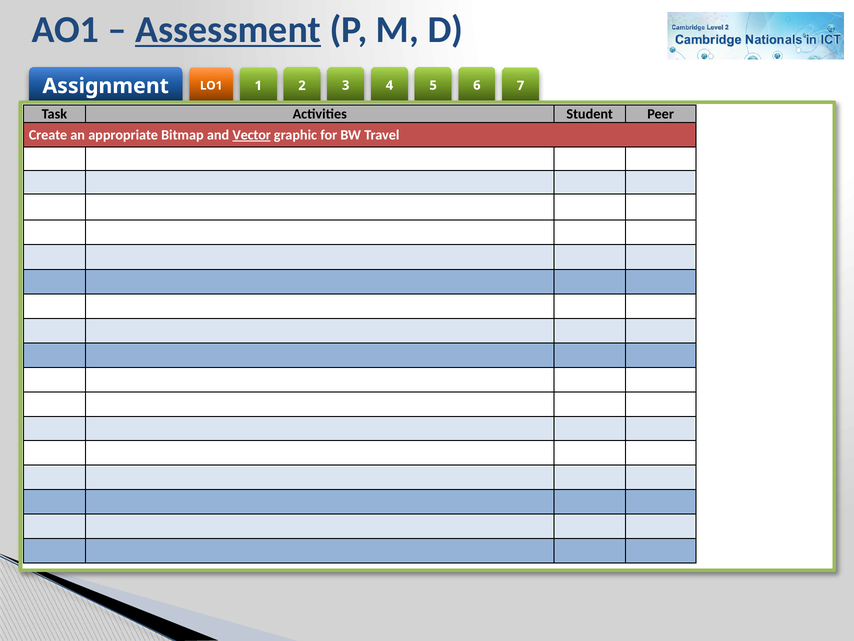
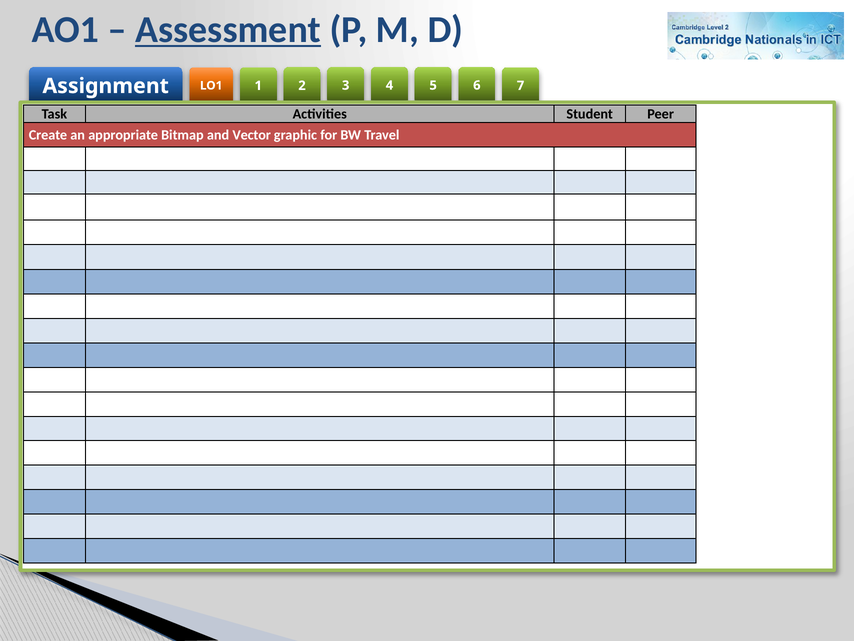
Vector underline: present -> none (252, 135)
